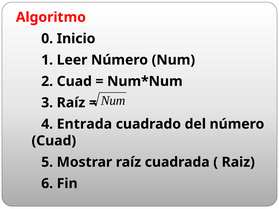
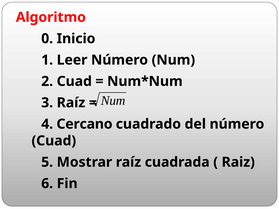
Entrada: Entrada -> Cercano (84, 124)
